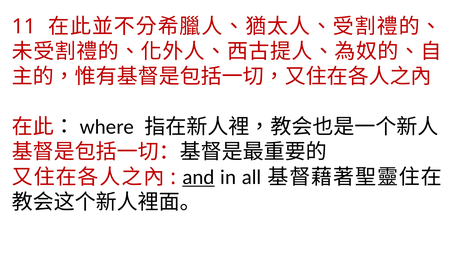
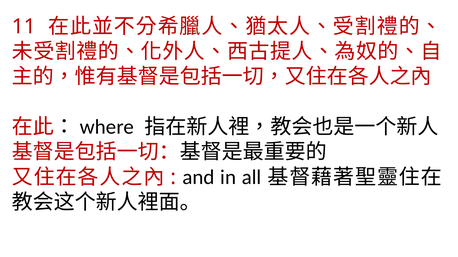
and underline: present -> none (199, 178)
